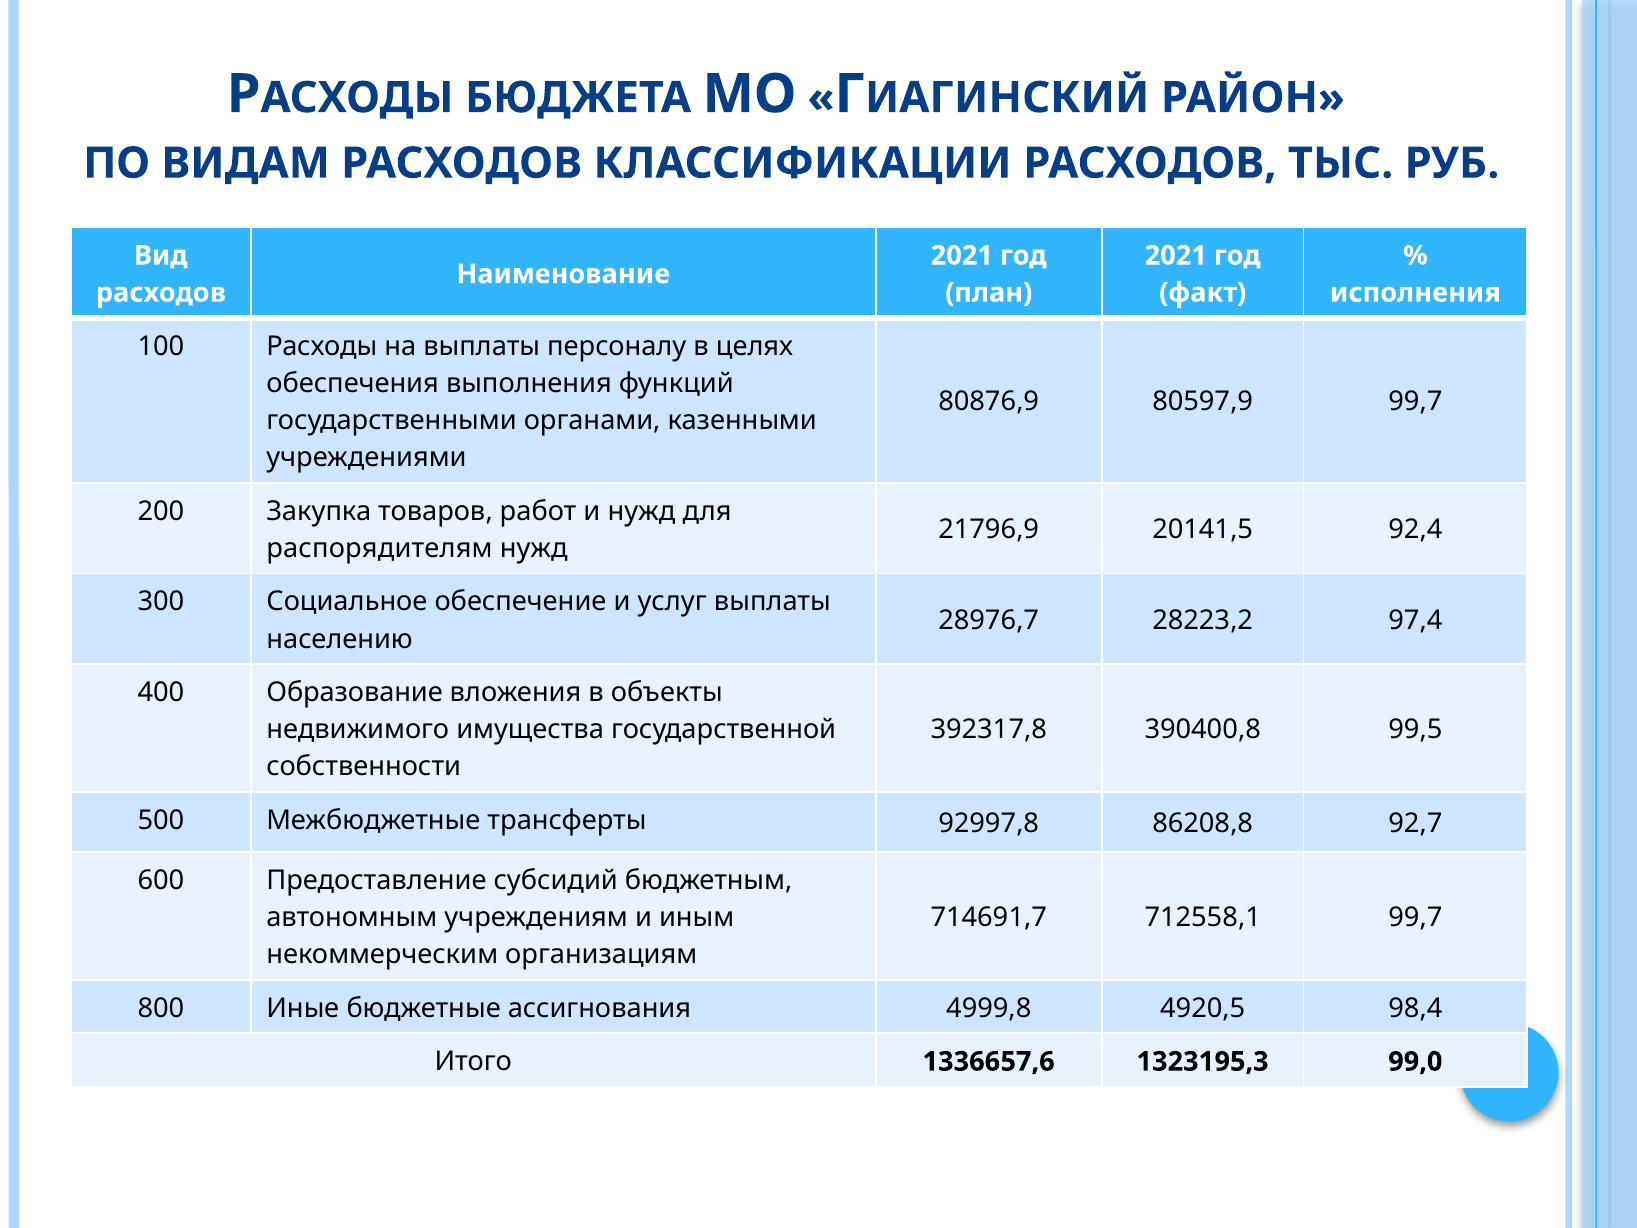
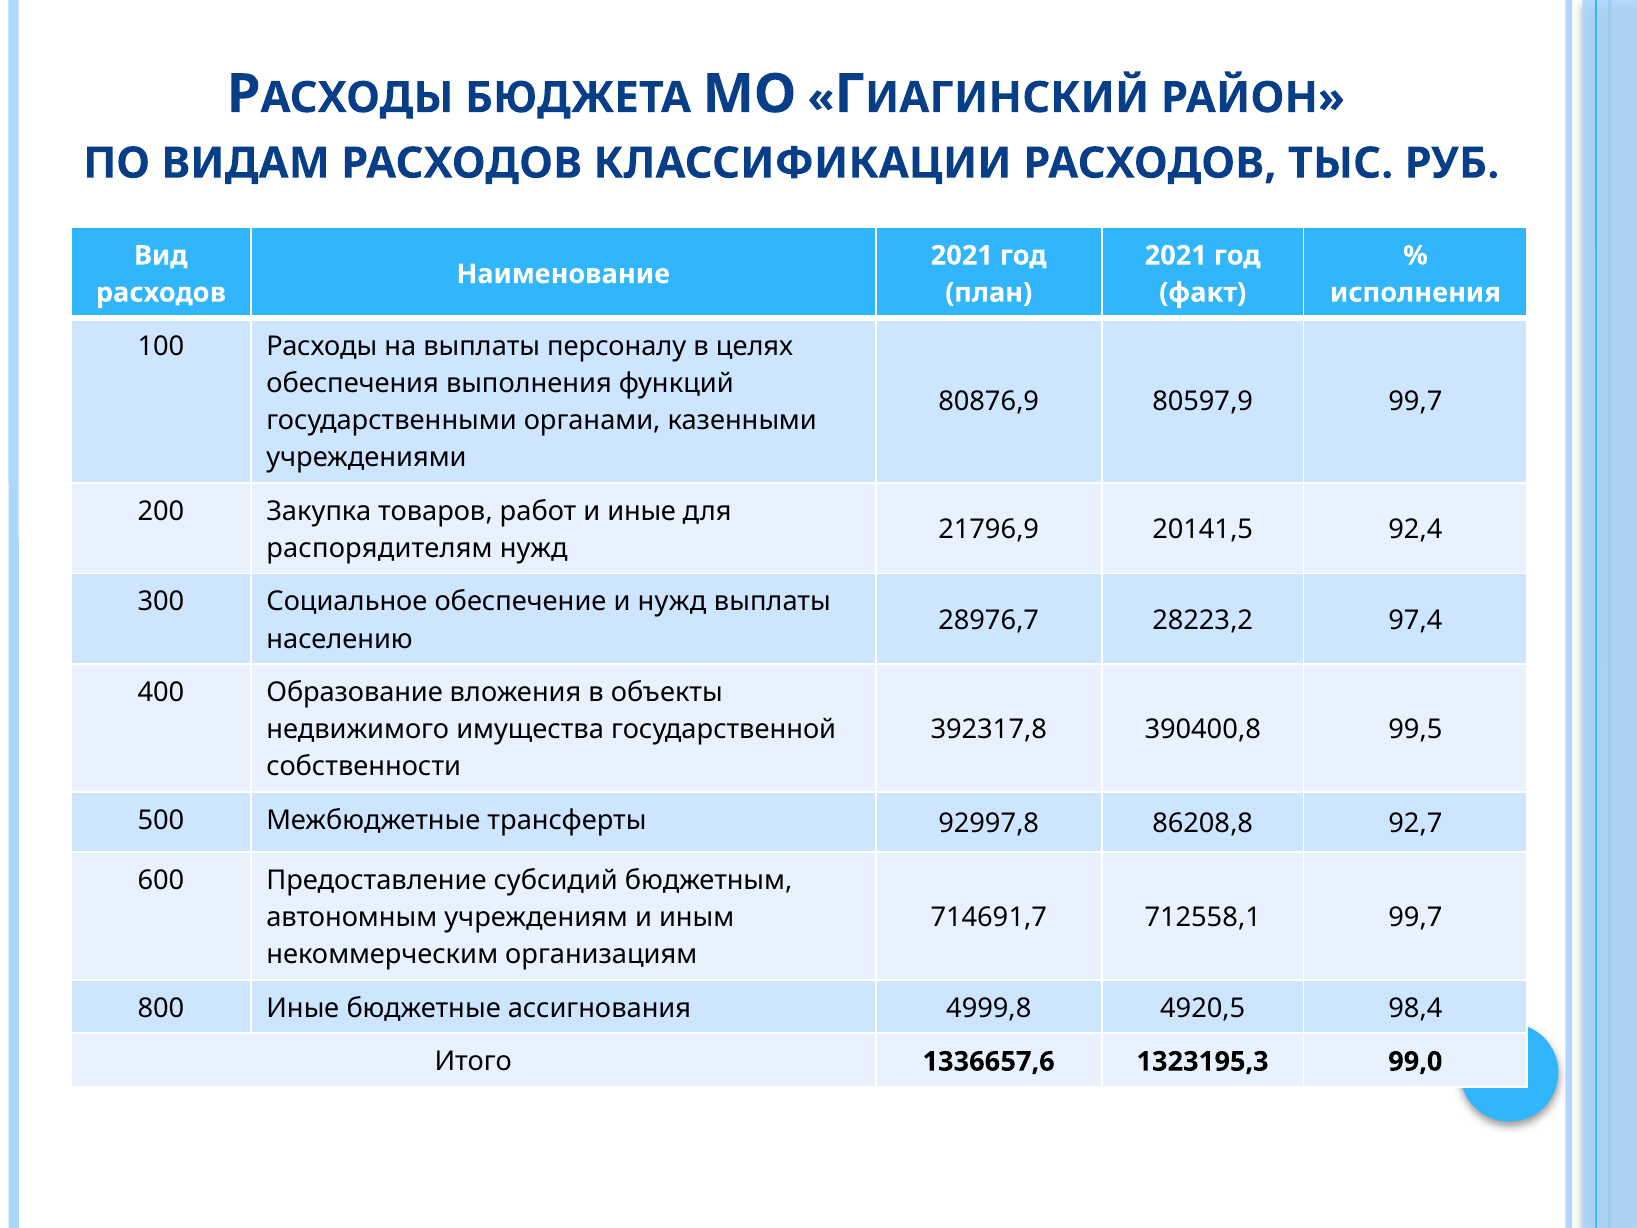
и нужд: нужд -> иные (642, 511)
и услуг: услуг -> нужд (672, 602)
